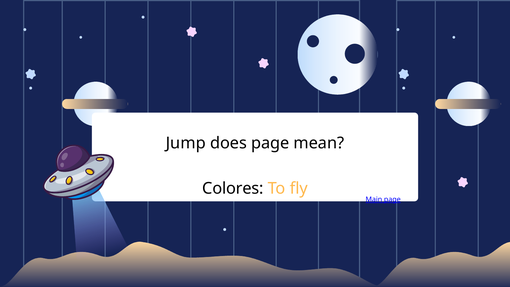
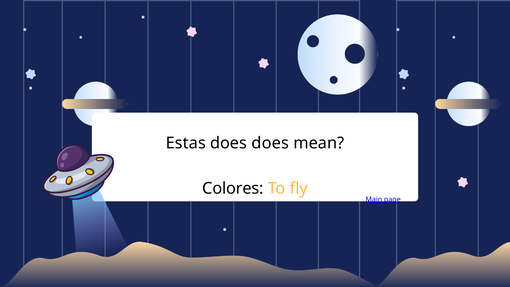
Jump: Jump -> Estas (186, 143)
does page: page -> does (270, 143)
